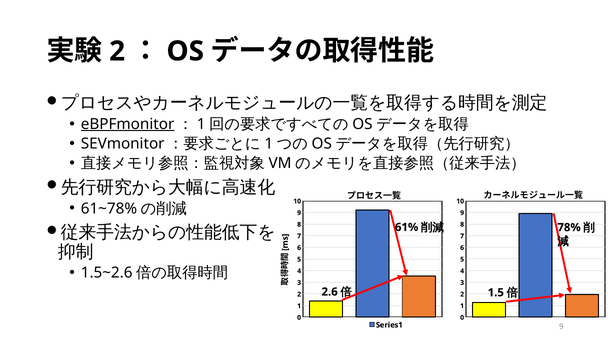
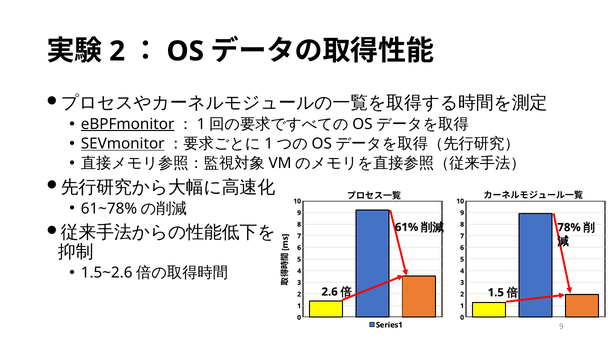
SEVmonitor underline: none -> present (123, 144)
